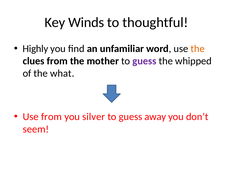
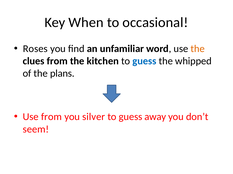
Winds: Winds -> When (86, 23)
thoughtful: thoughtful -> occasional (155, 23)
Highly: Highly -> Roses (35, 49)
mother: mother -> kitchen (103, 61)
guess colour: purple -> blue (144, 61)
what: what -> plans (62, 74)
